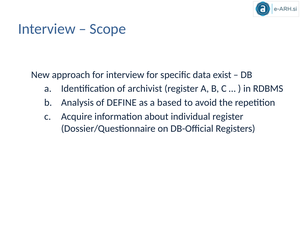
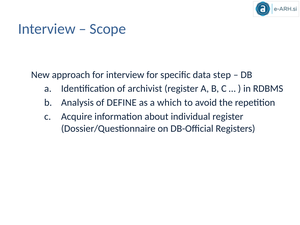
exist: exist -> step (222, 75)
based: based -> which (169, 103)
